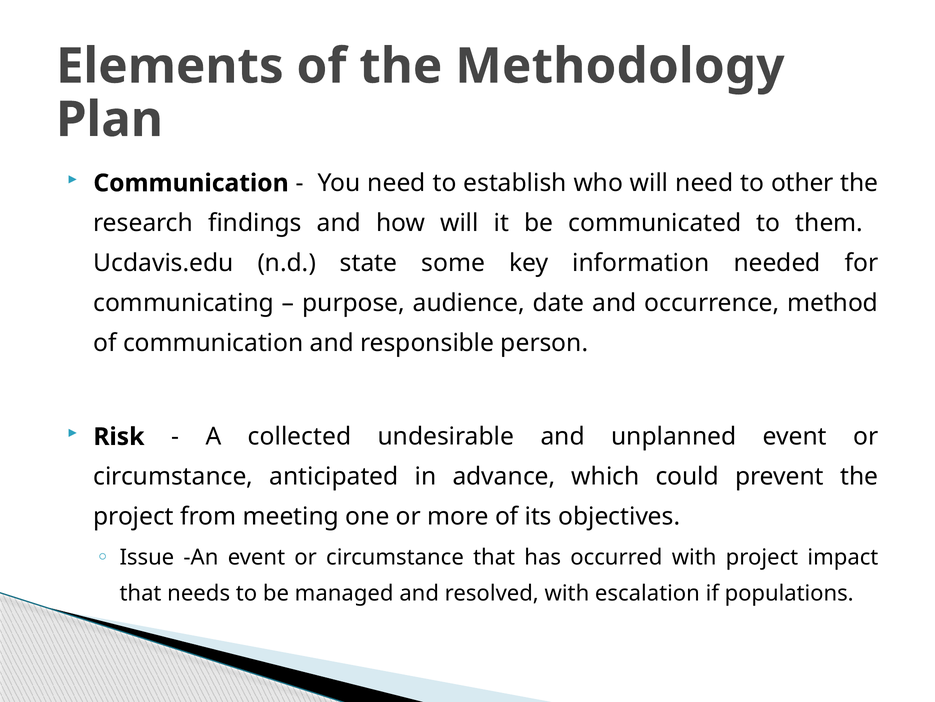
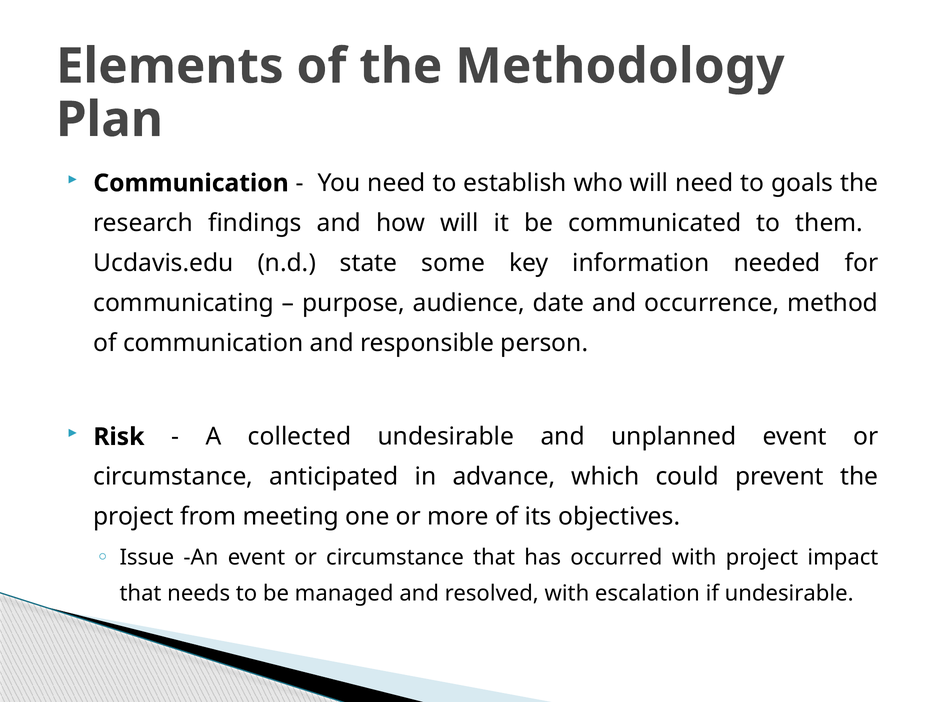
other: other -> goals (802, 183)
if populations: populations -> undesirable (789, 593)
